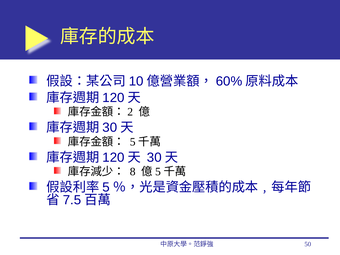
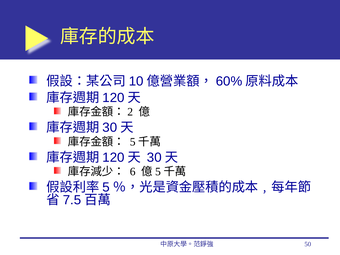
8: 8 -> 6 (133, 172)
